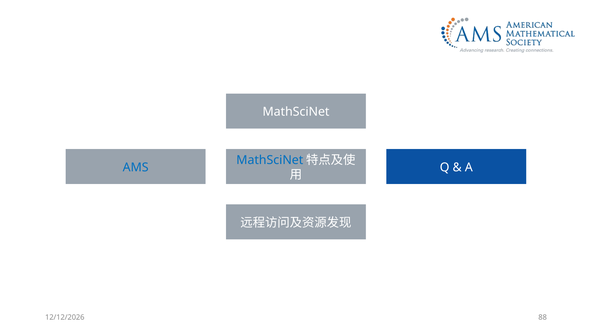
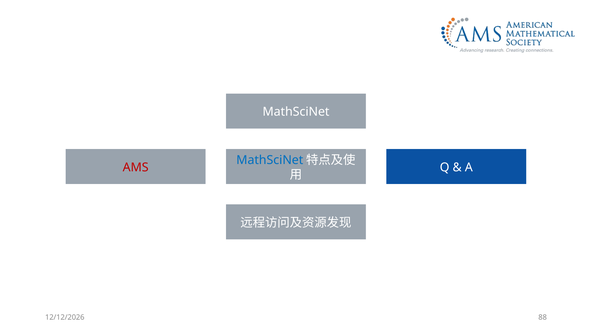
AMS colour: blue -> red (136, 167)
